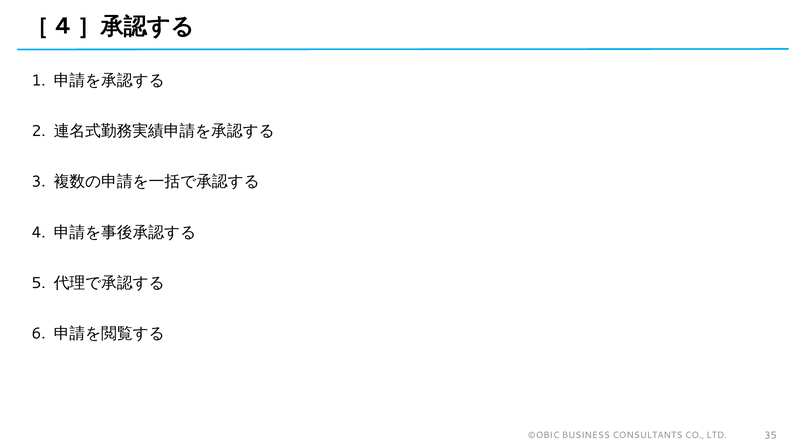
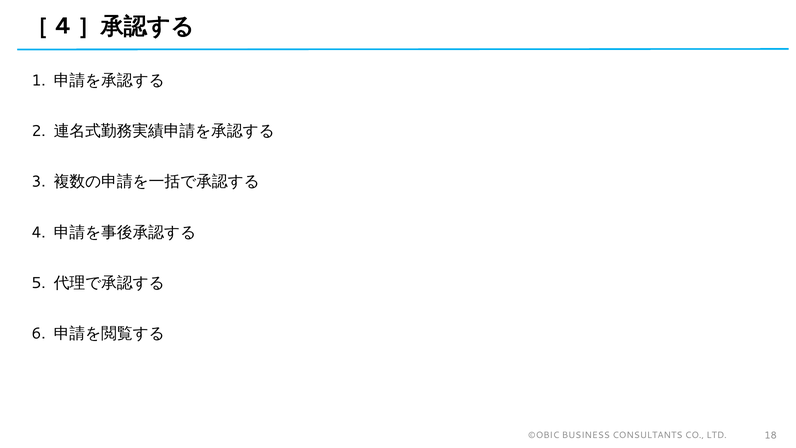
35: 35 -> 18 (771, 435)
